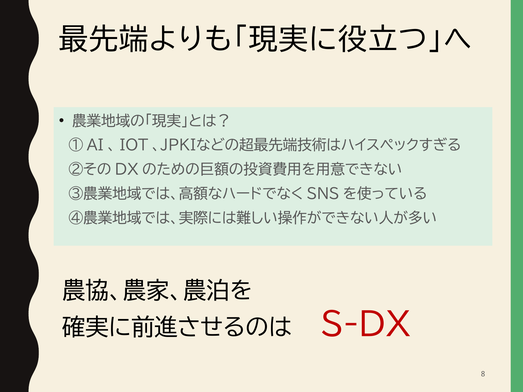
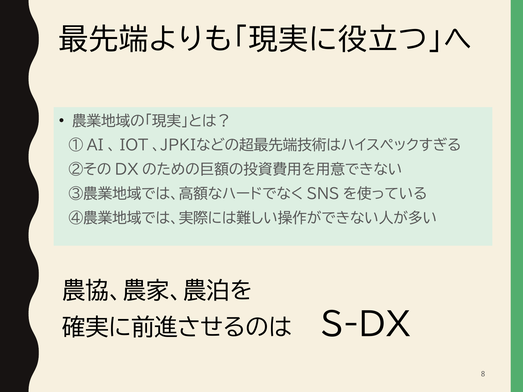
S-DX colour: red -> black (366, 325)
